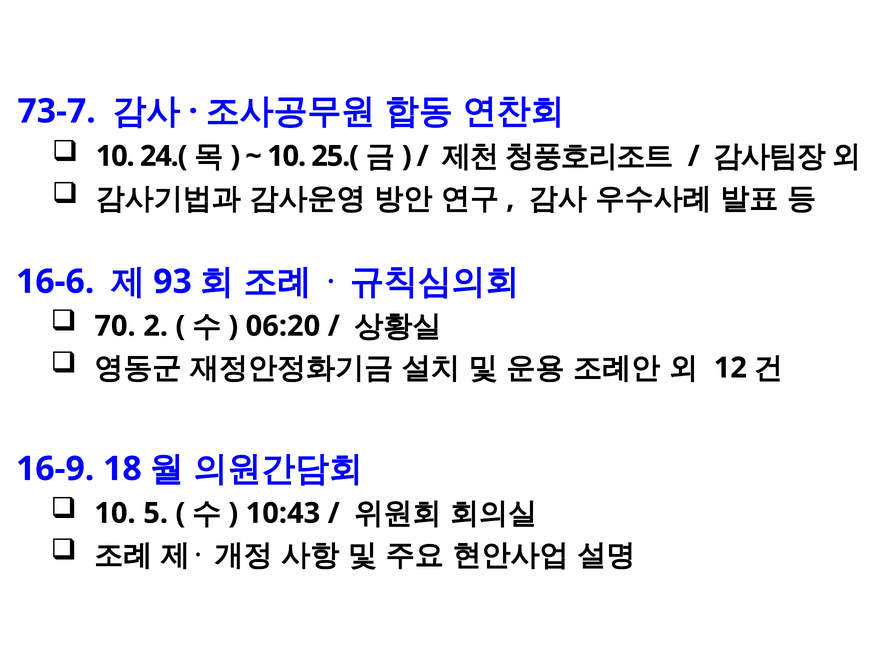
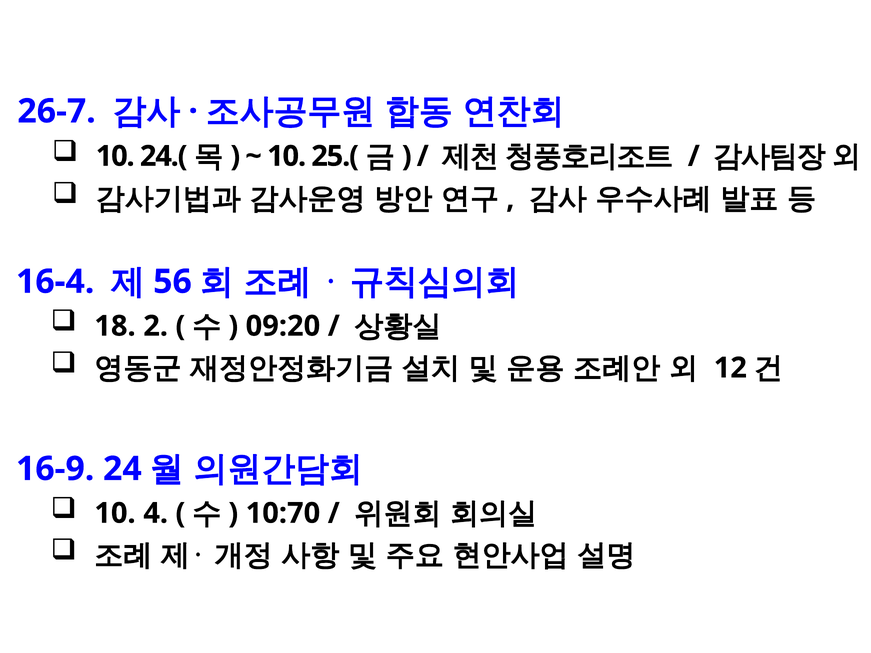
73-7: 73-7 -> 26-7 (57, 111)
16-6: 16-6 -> 16-4 (55, 282)
93: 93 -> 56 (173, 282)
70: 70 -> 18 (115, 326)
06:20: 06:20 -> 09:20 (283, 326)
18: 18 -> 24 (122, 469)
5: 5 -> 4 (156, 513)
10:43: 10:43 -> 10:70 (283, 513)
